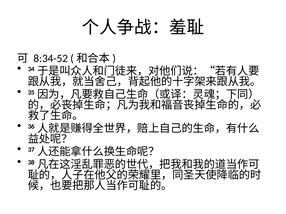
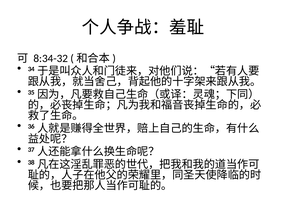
8:34-52: 8:34-52 -> 8:34-32 (51, 58)
